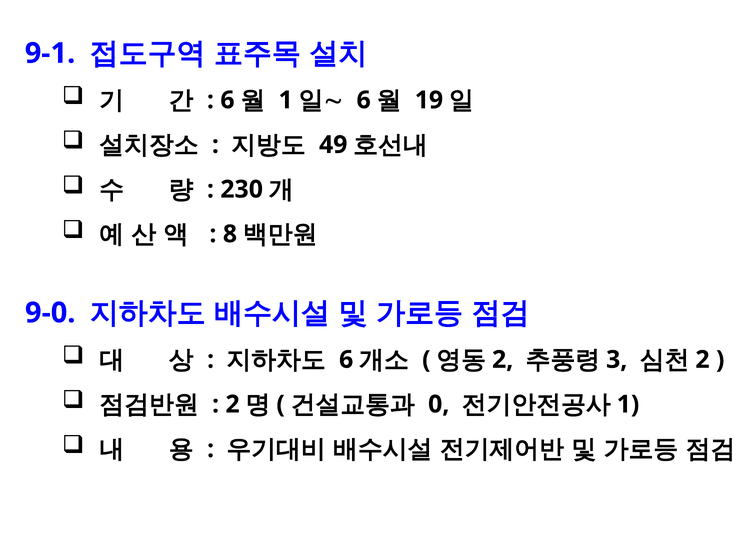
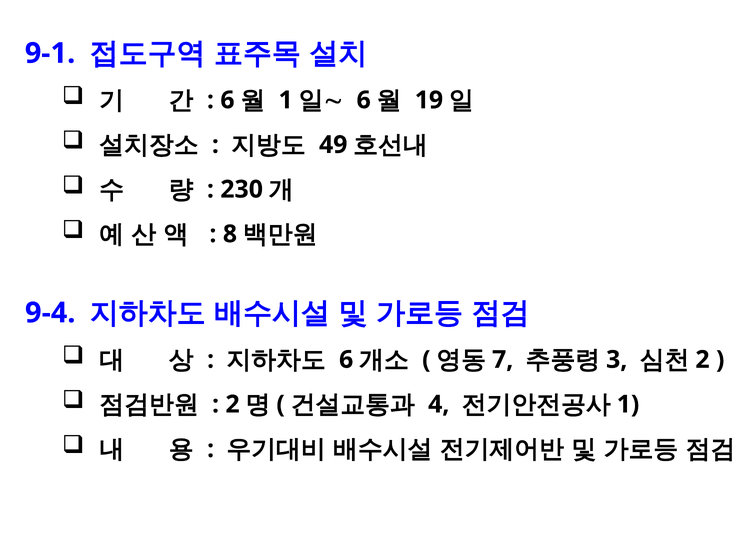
9-0: 9-0 -> 9-4 (50, 313)
2: 2 -> 7 (503, 360)
0: 0 -> 4 (439, 405)
